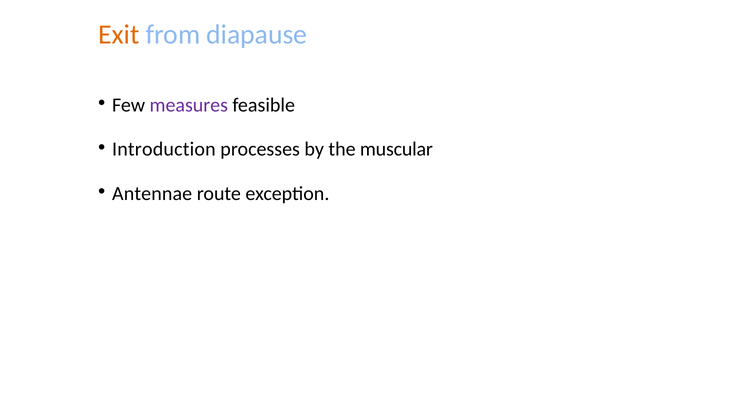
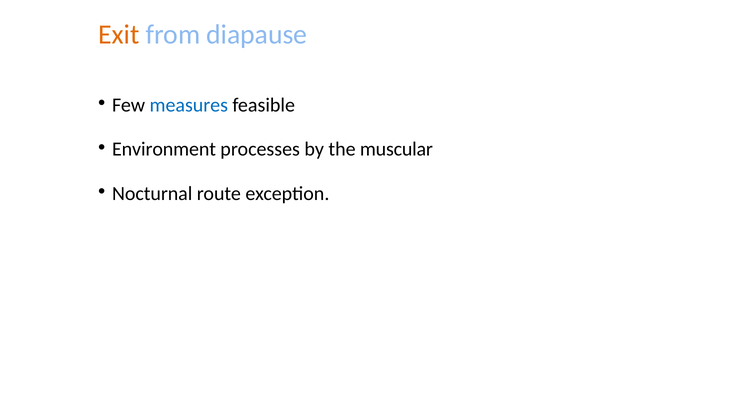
measures colour: purple -> blue (189, 105)
Introduction: Introduction -> Environment (164, 149)
Antennae: Antennae -> Nocturnal (152, 193)
